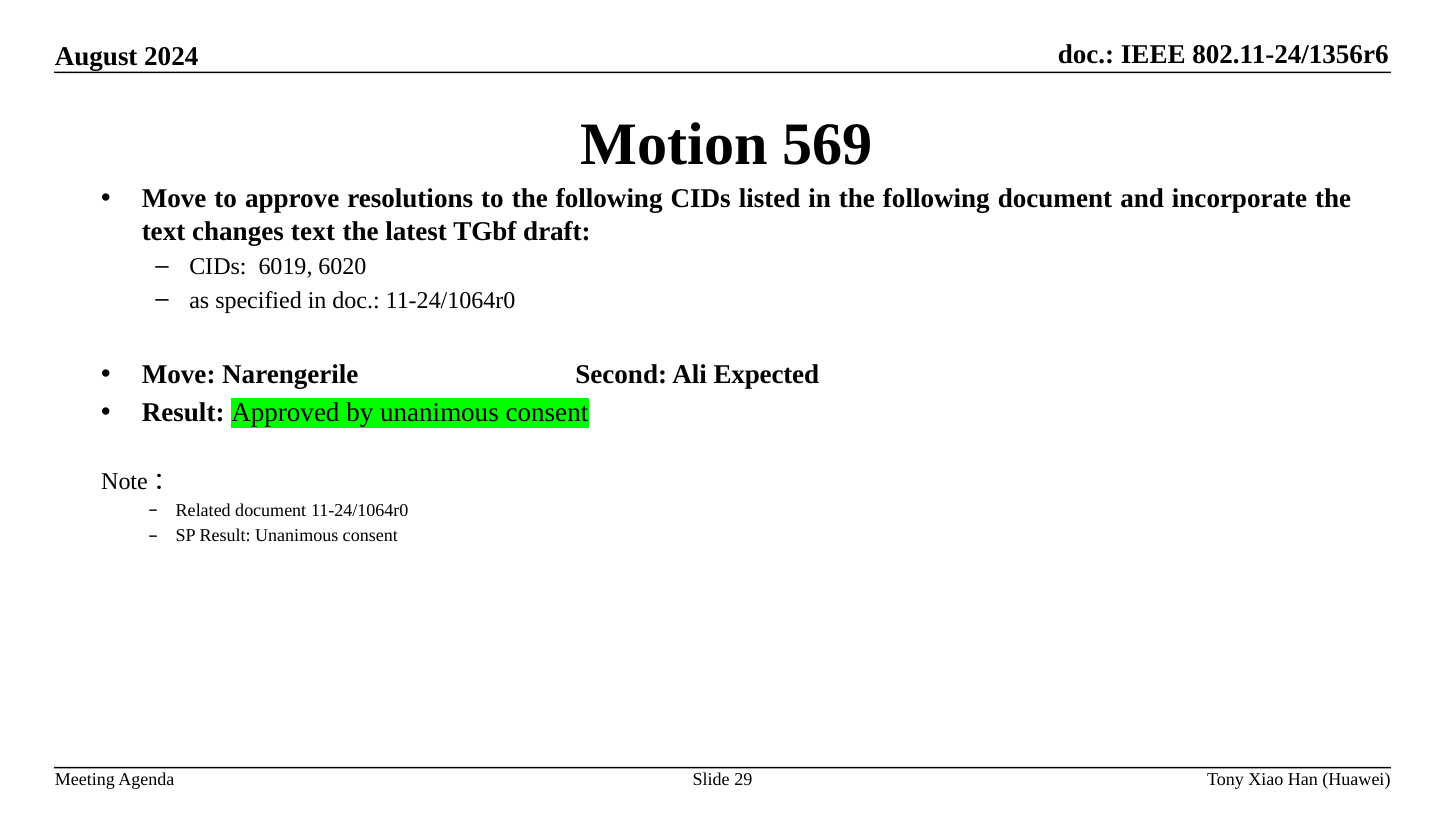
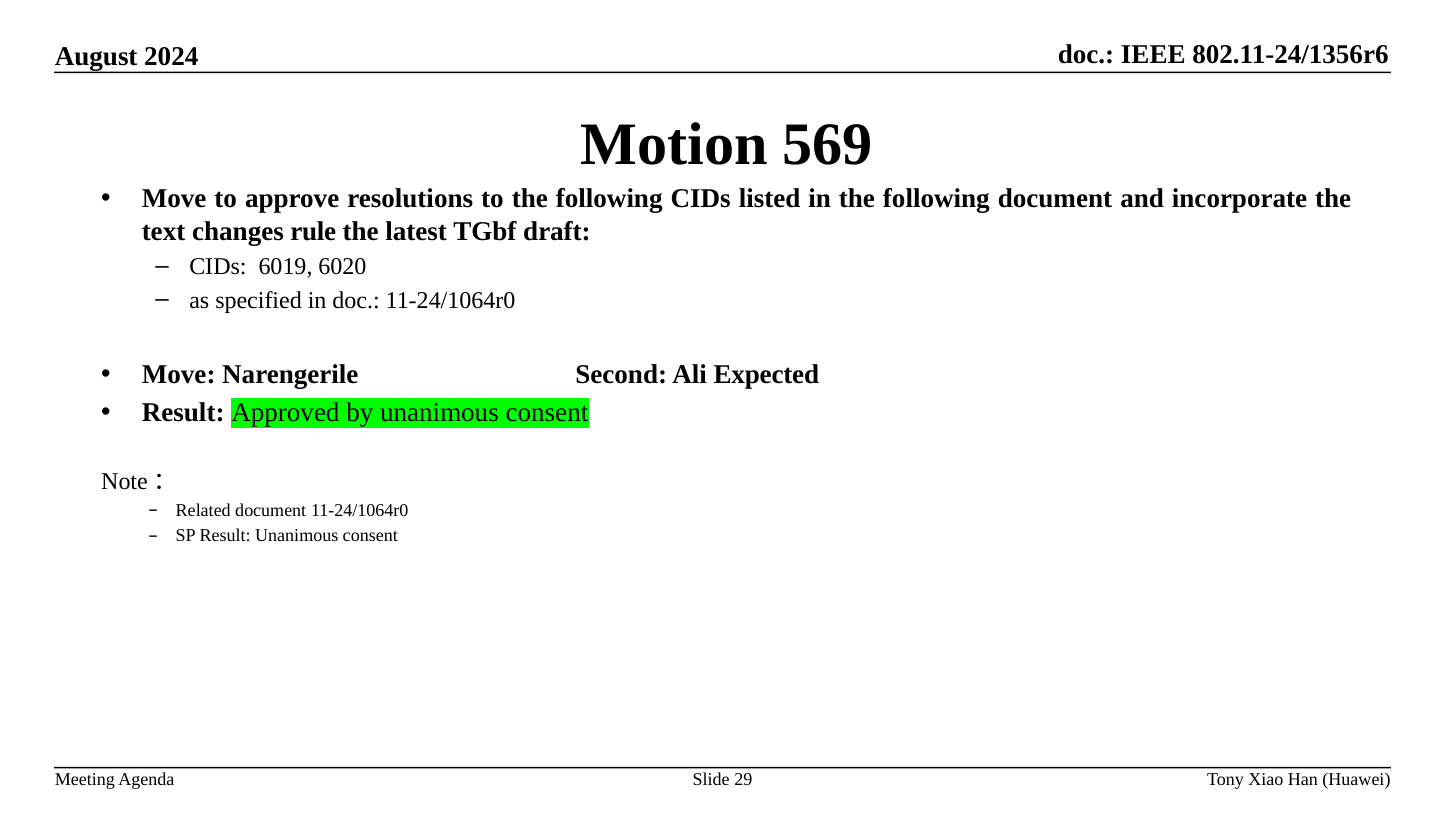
changes text: text -> rule (313, 231)
